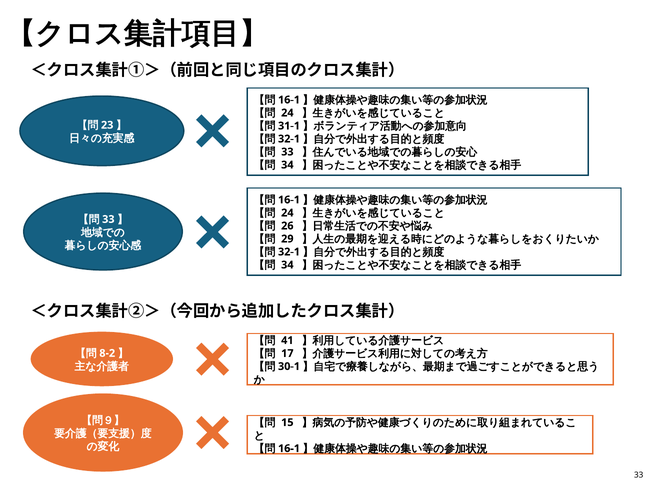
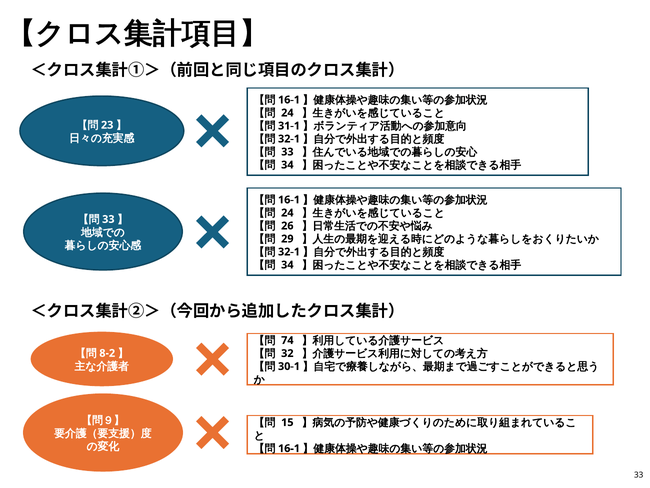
41: 41 -> 74 (287, 340)
17: 17 -> 32 (287, 353)
